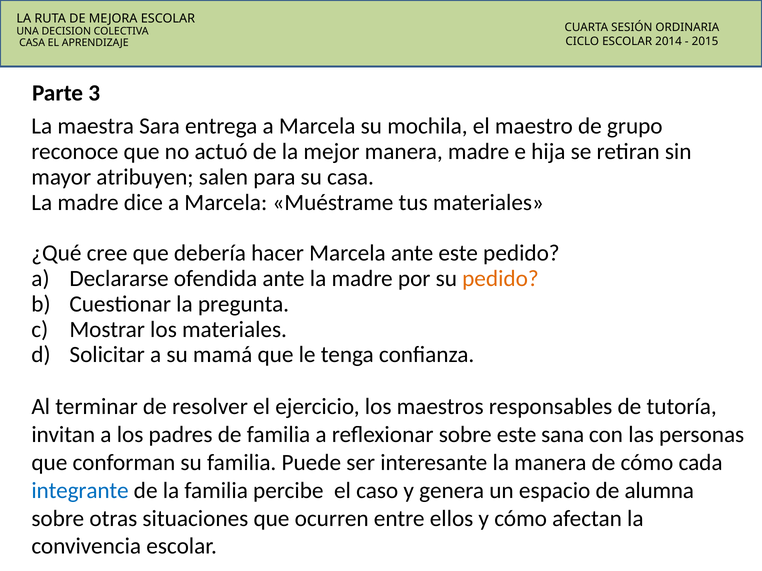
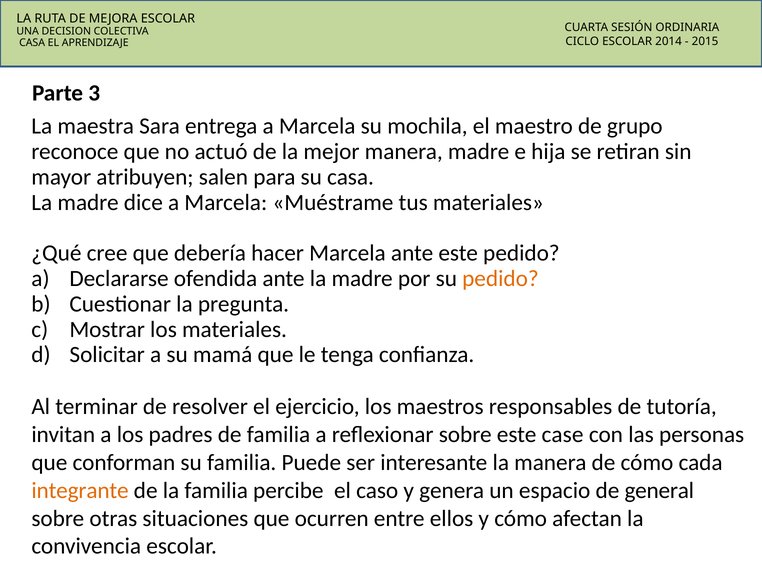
sana: sana -> case (563, 435)
integrante colour: blue -> orange (80, 491)
alumna: alumna -> general (659, 491)
